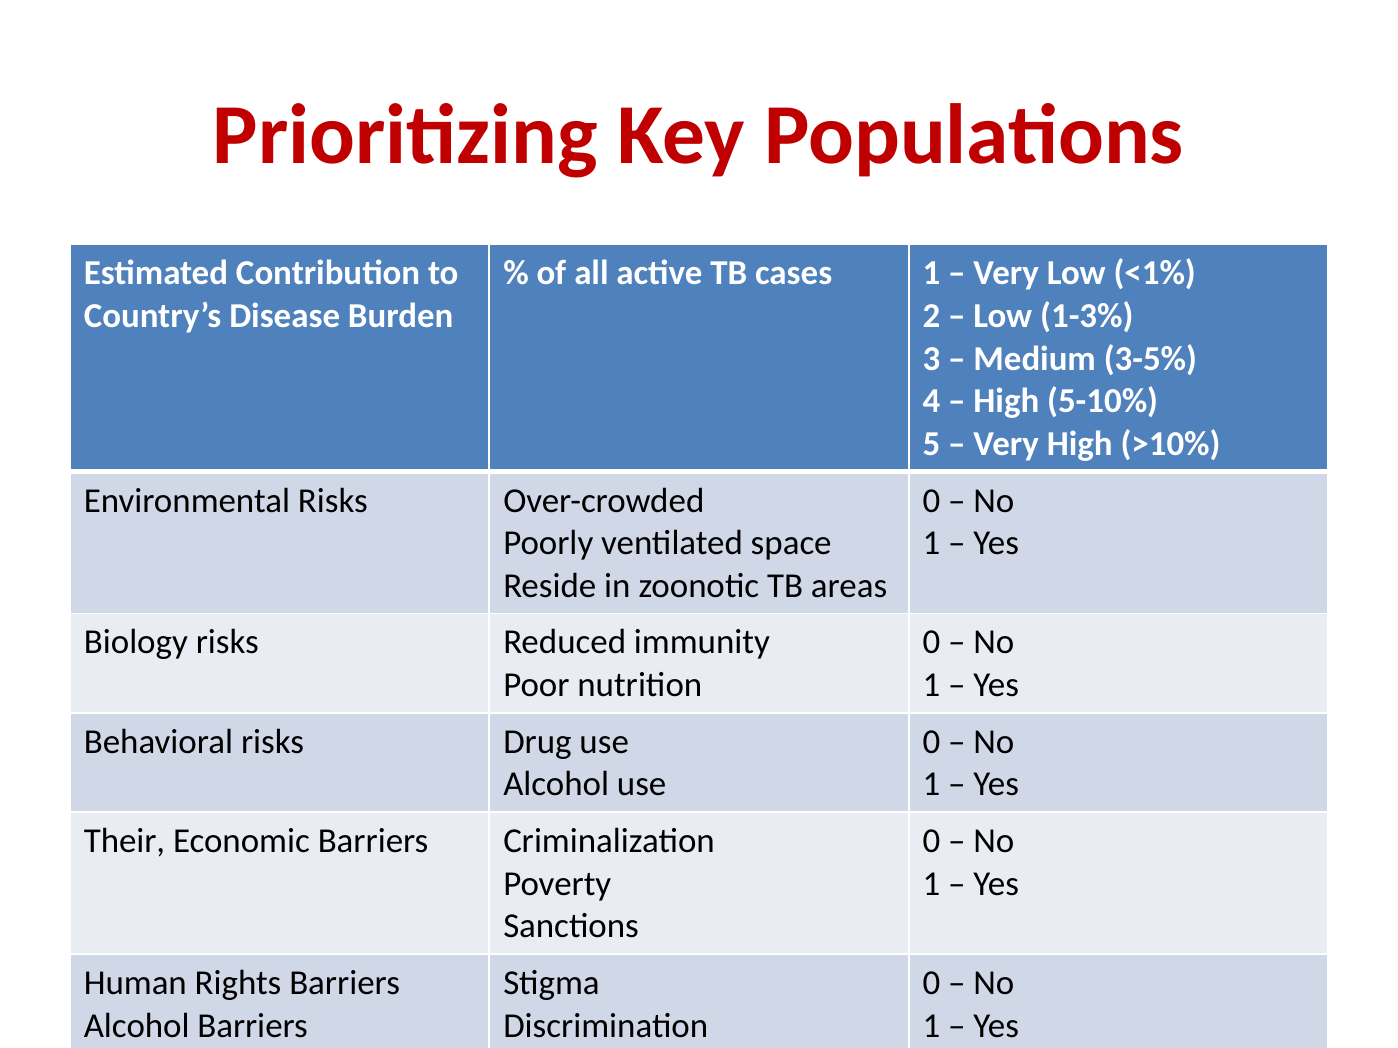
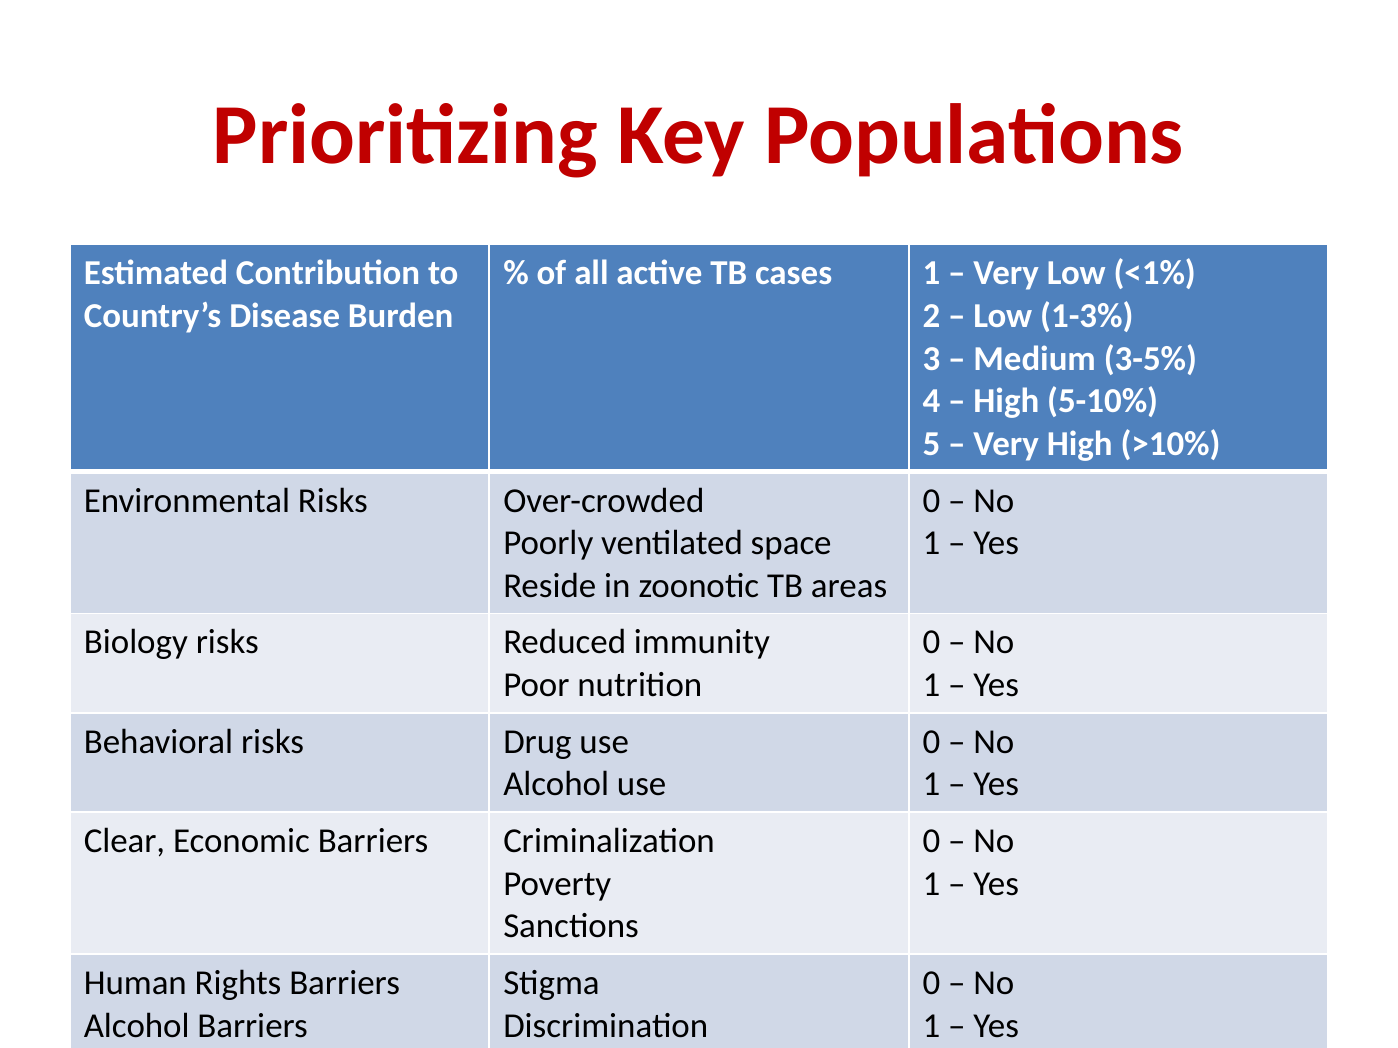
Their: Their -> Clear (124, 841)
